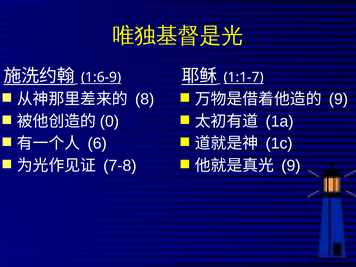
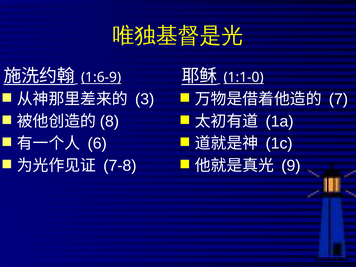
1:1-7: 1:1-7 -> 1:1-0 (244, 77)
8: 8 -> 3 (145, 99)
9: 9 -> 7 (339, 99)
0: 0 -> 8 (110, 121)
